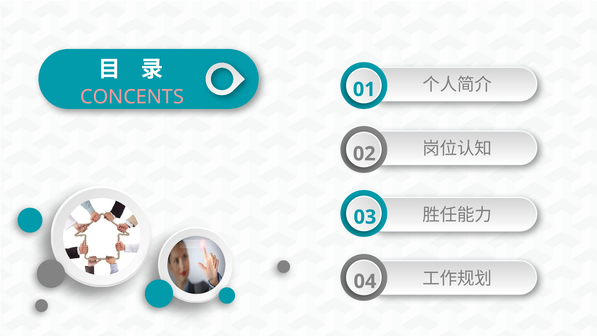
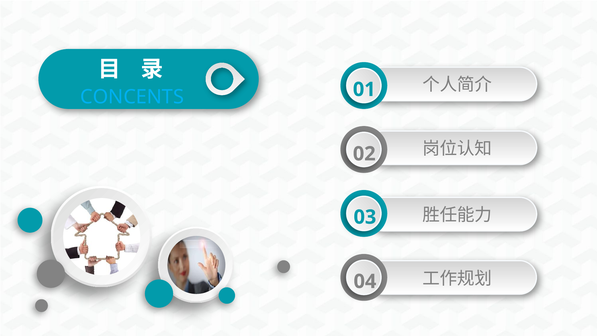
CONCENTS colour: pink -> light blue (132, 97)
